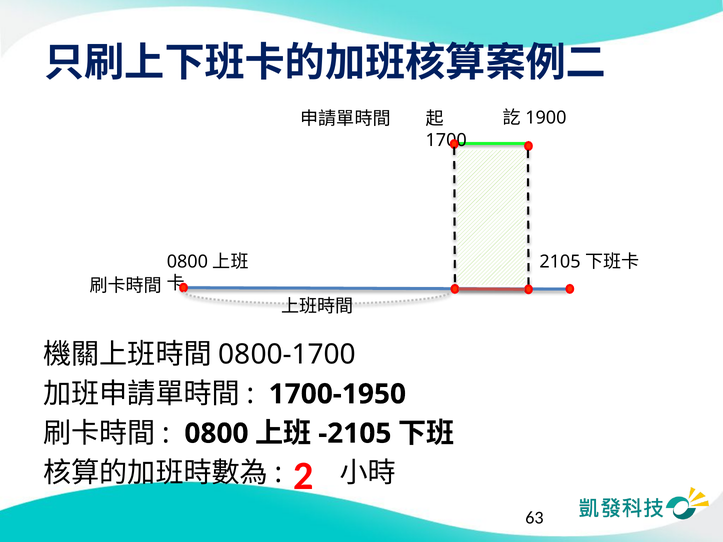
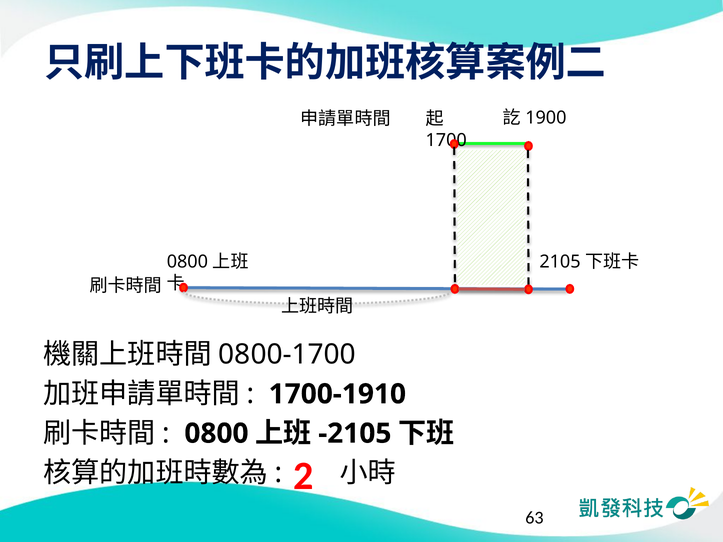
1700-1950: 1700-1950 -> 1700-1910 (337, 394)
